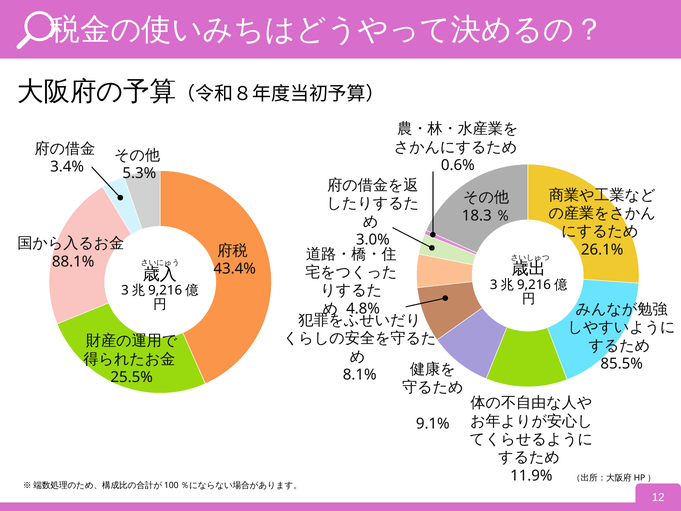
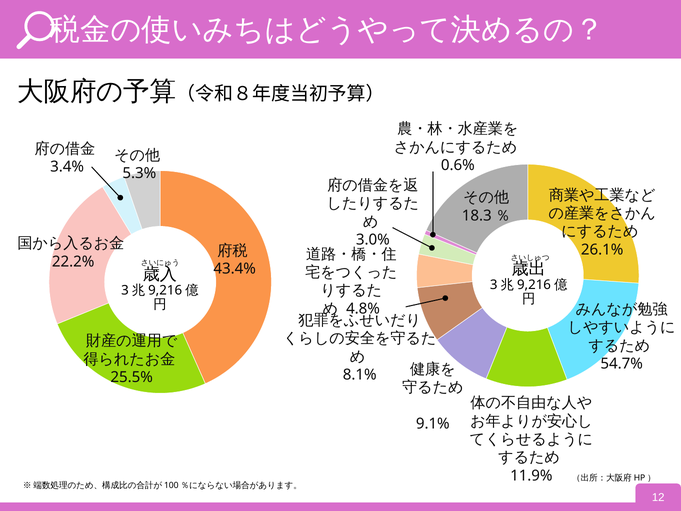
88.1%: 88.1% -> 22.2% (73, 261)
85.5%: 85.5% -> 54.7% (622, 364)
